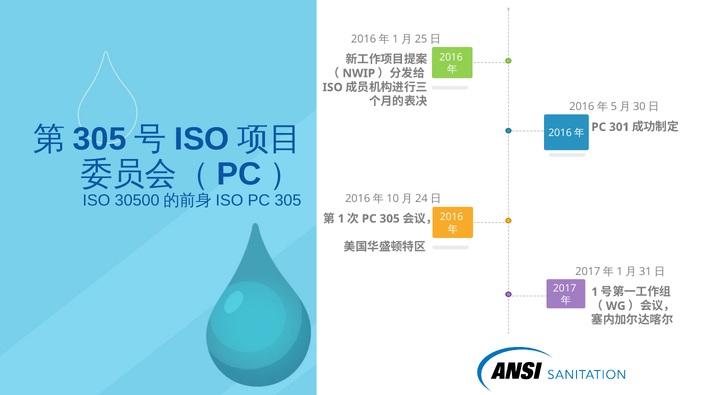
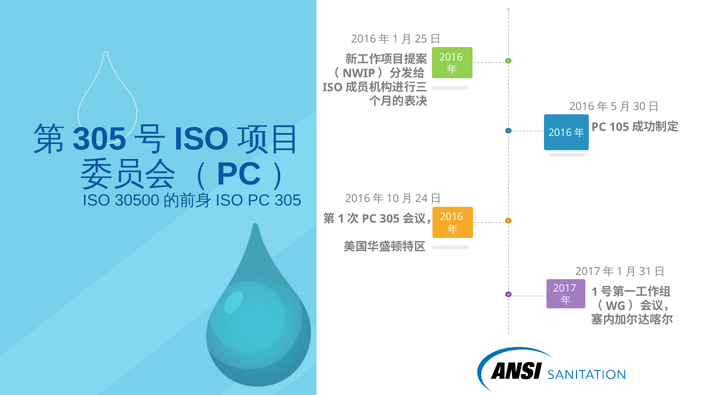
301: 301 -> 105 (619, 127)
